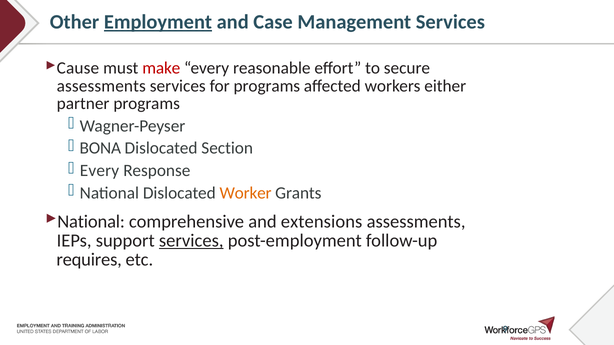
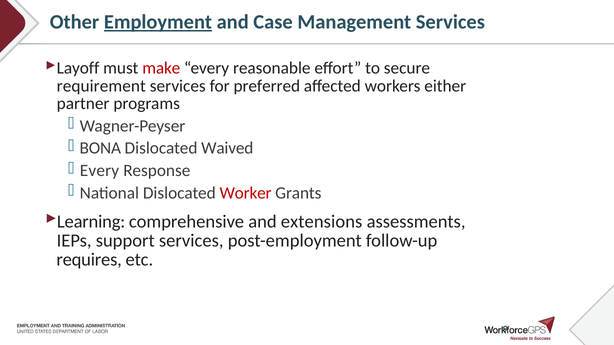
Cause: Cause -> Layoff (78, 68)
assessments: assessments -> requirement (101, 86)
for programs: programs -> preferred (267, 86)
Section: Section -> Waived (227, 148)
Worker colour: orange -> red (246, 193)
National: National -> Learning (91, 222)
services underline: present -> none (191, 241)
